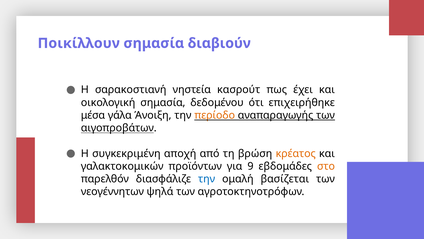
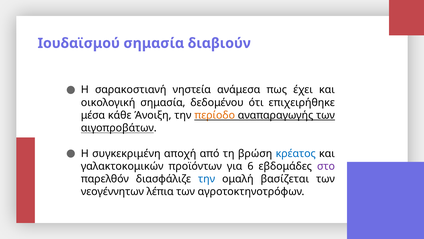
Ποικίλλουν: Ποικίλλουν -> Ιουδαϊσμού (79, 43)
κασρούτ: κασρούτ -> ανάμεσα (239, 90)
γάλα: γάλα -> κάθε (120, 115)
κρέατος colour: orange -> blue (296, 153)
9: 9 -> 6 (251, 166)
στο colour: orange -> purple (326, 166)
ψηλά: ψηλά -> λέπια (160, 191)
